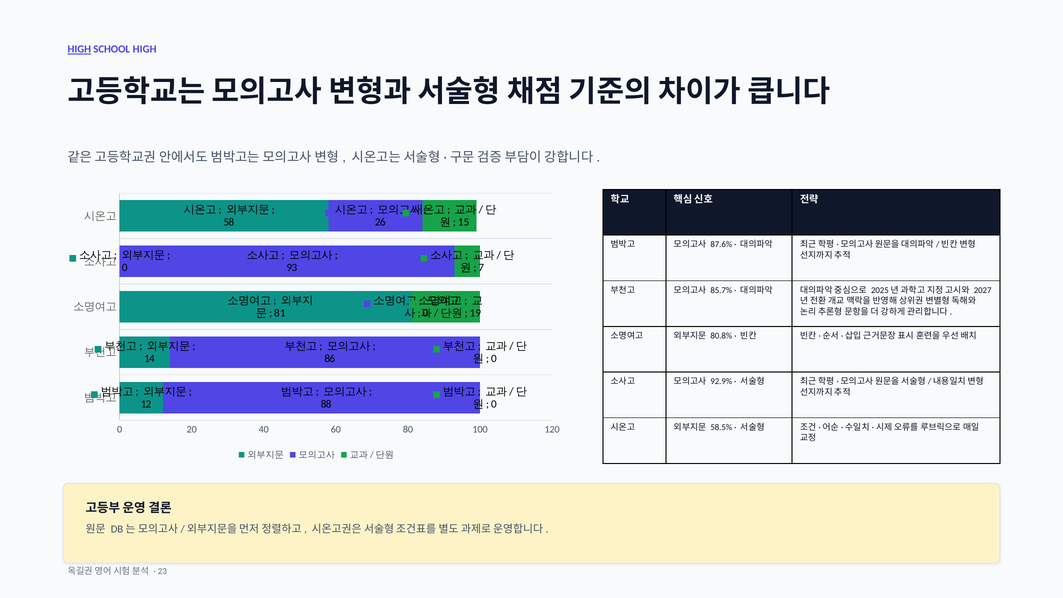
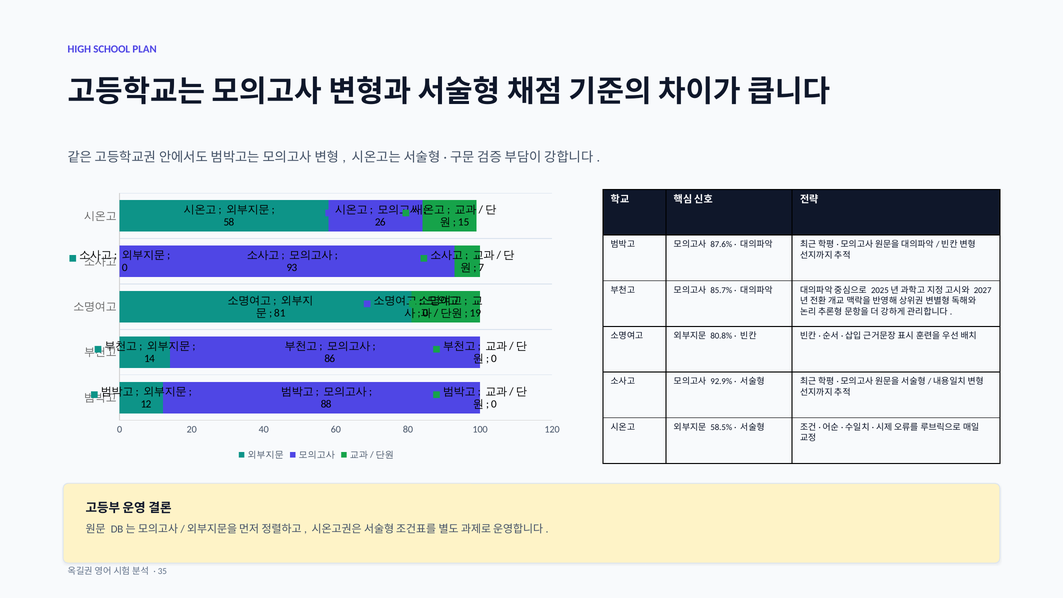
HIGH underline: present -> none (79, 49)
SCHOOL HIGH: HIGH -> PLAN (145, 49)
23: 23 -> 35 (162, 571)
